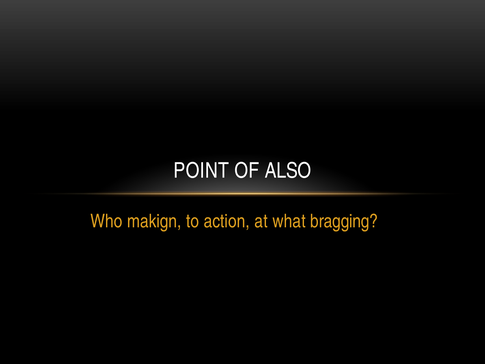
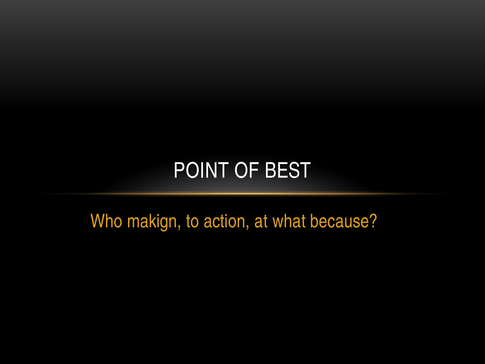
ALSO: ALSO -> BEST (288, 171)
bragging: bragging -> because (344, 221)
